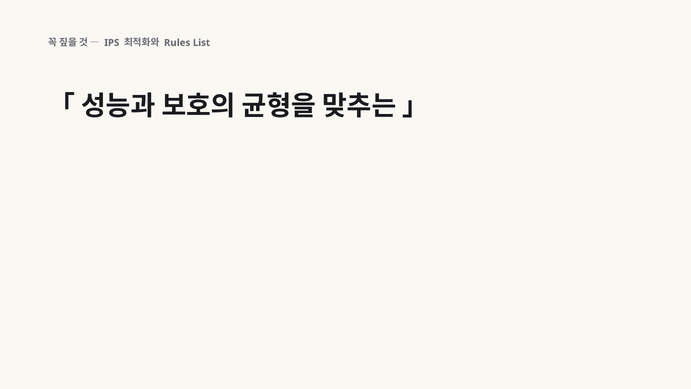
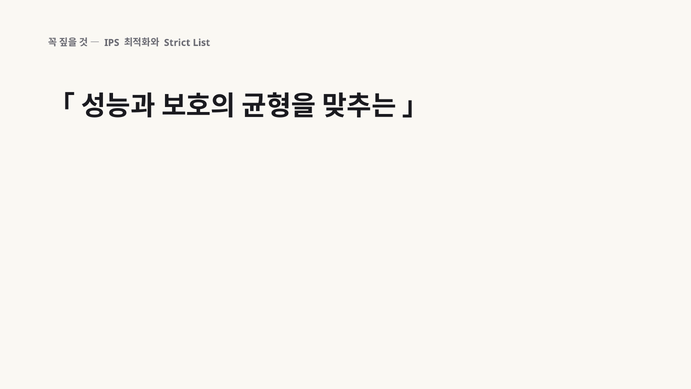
Rules: Rules -> Strict (177, 43)
